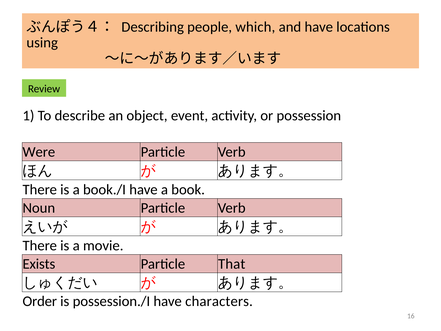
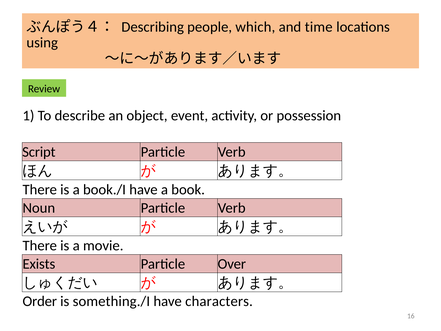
and have: have -> time (319, 27)
Were: Were -> Script (39, 152)
That: That -> Over (232, 264)
possession./I: possession./I -> something./I (111, 301)
